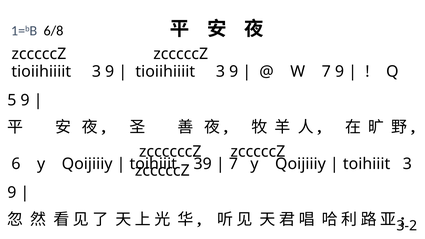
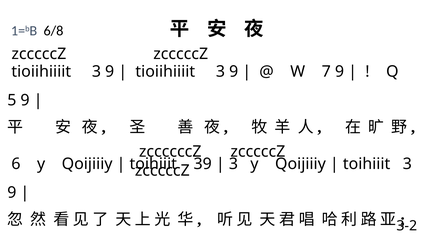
7: 7 -> 3 (233, 164)
